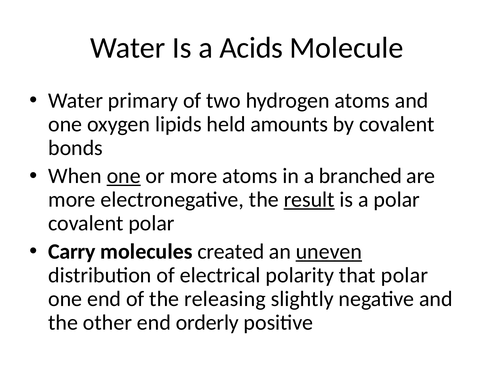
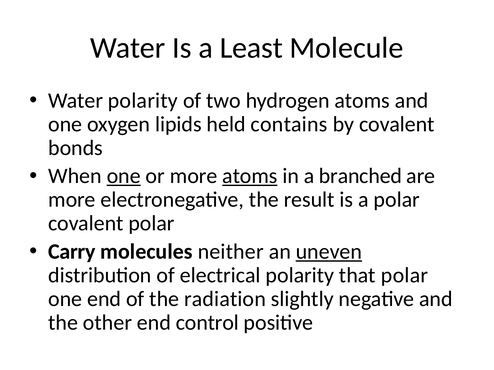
Acids: Acids -> Least (251, 48)
Water primary: primary -> polarity (143, 101)
amounts: amounts -> contains (289, 124)
atoms underline: none -> present (250, 176)
result underline: present -> none (309, 200)
created: created -> neither (231, 252)
releasing: releasing -> radiation (225, 299)
orderly: orderly -> control (207, 323)
